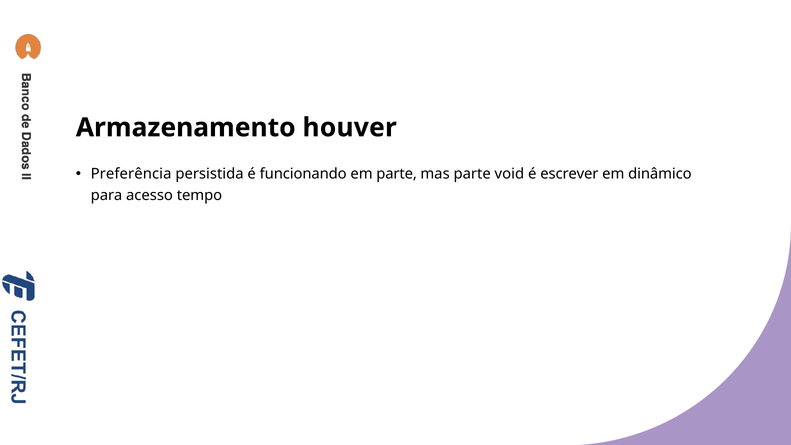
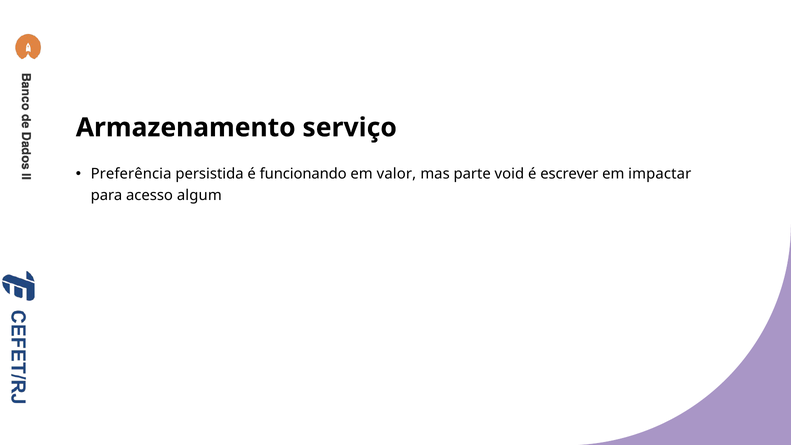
houver: houver -> serviço (350, 128)
em parte: parte -> valor (396, 174)
dinâmico: dinâmico -> impactar (660, 174)
tempo: tempo -> algum (199, 195)
